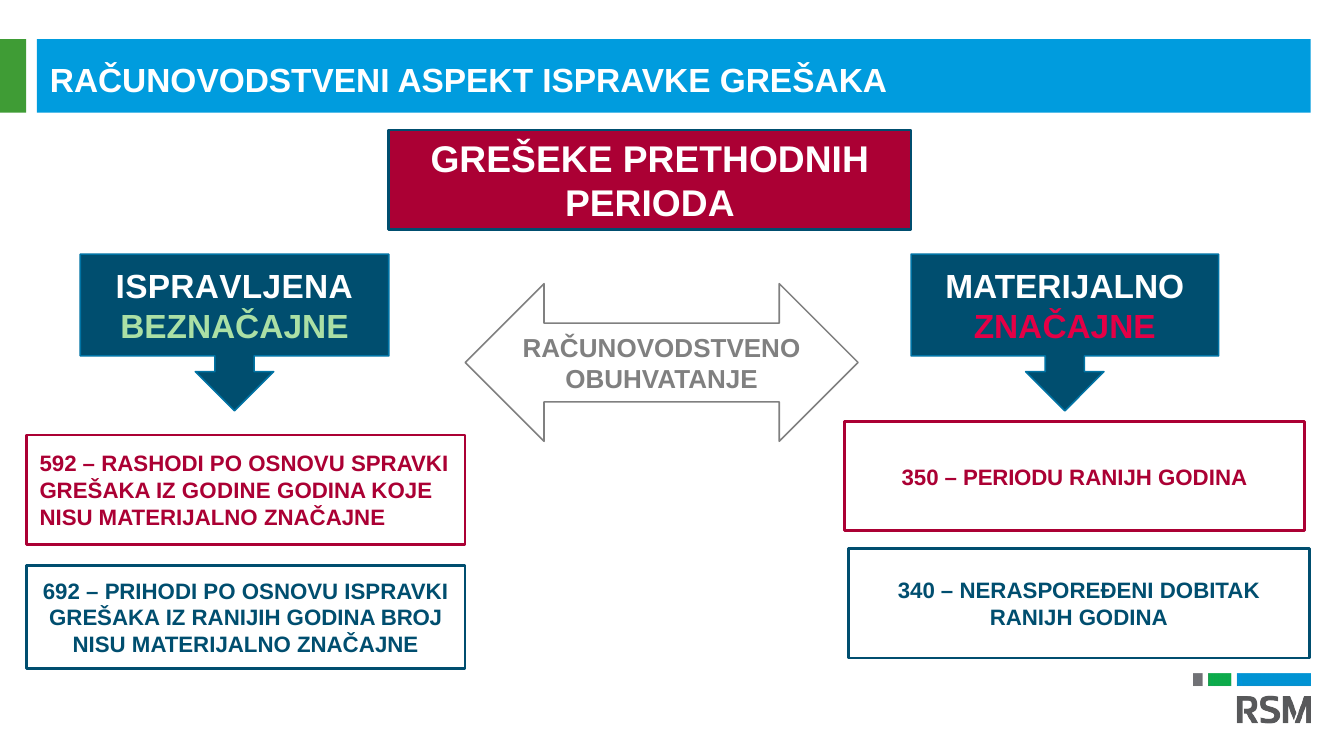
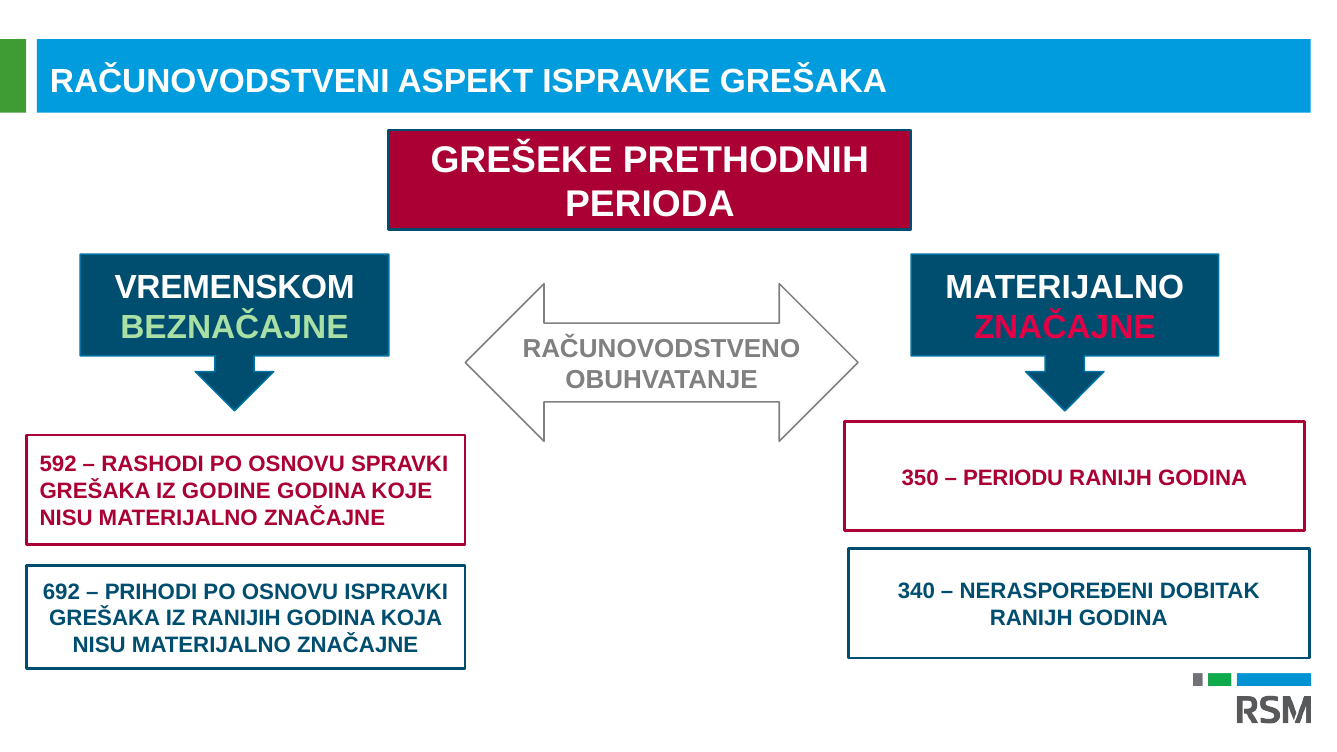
ISPRAVLJENA: ISPRAVLJENA -> VREMENSKOM (235, 287)
BROJ: BROJ -> KOJA (412, 618)
